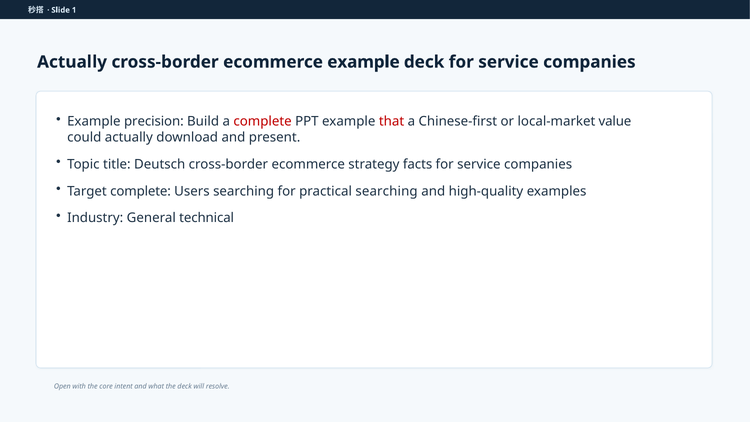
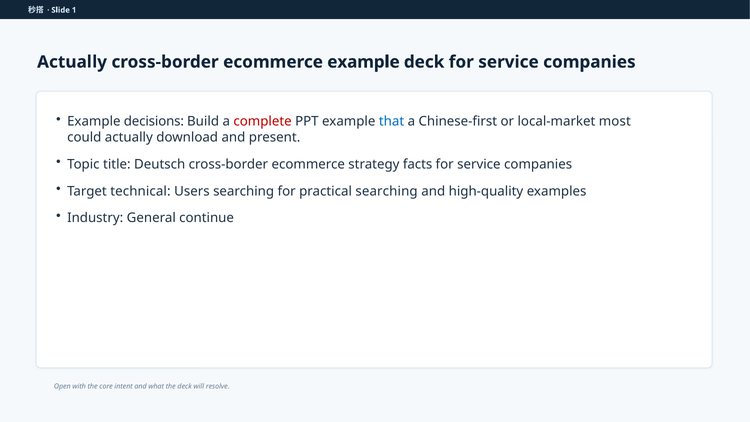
precision: precision -> decisions (154, 121)
that colour: red -> blue (392, 121)
value: value -> most (615, 121)
Target complete: complete -> technical (140, 191)
technical: technical -> continue (207, 218)
